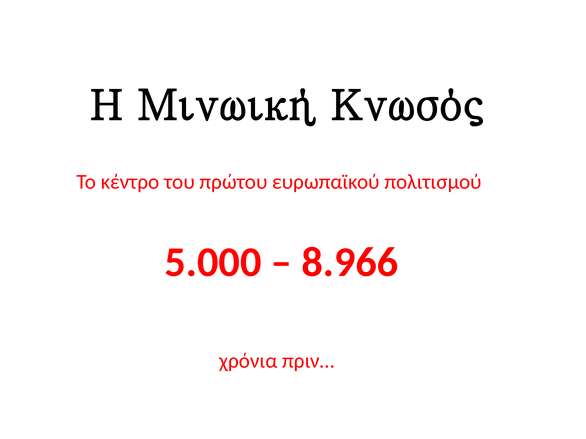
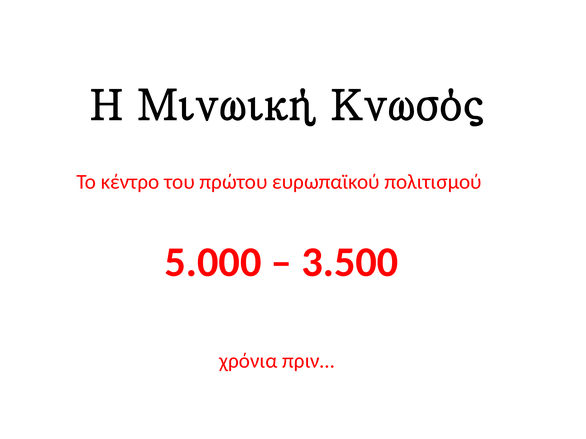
8.966: 8.966 -> 3.500 (350, 263)
